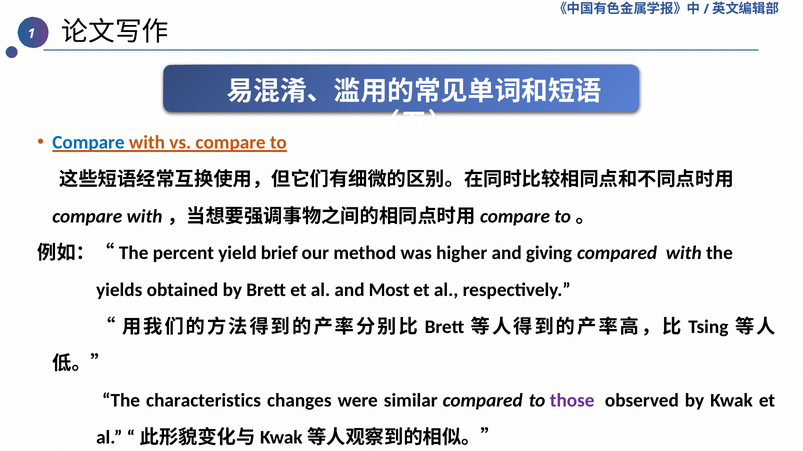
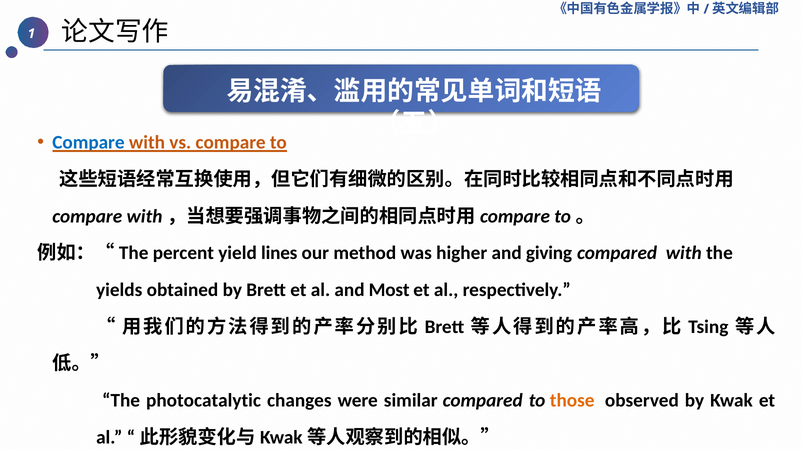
brief: brief -> lines (279, 253)
characteristics: characteristics -> photocatalytic (204, 401)
those colour: purple -> orange (572, 401)
